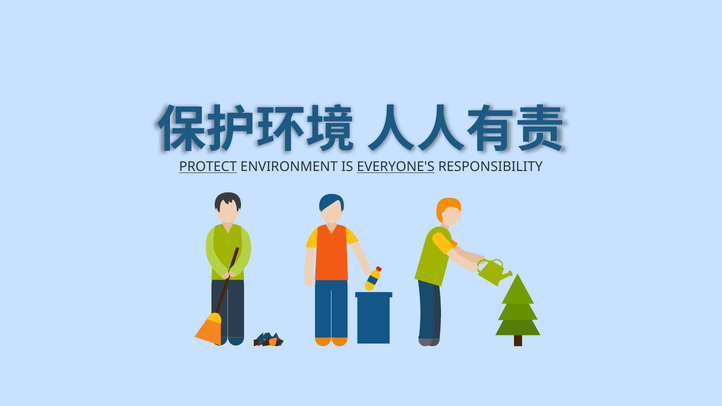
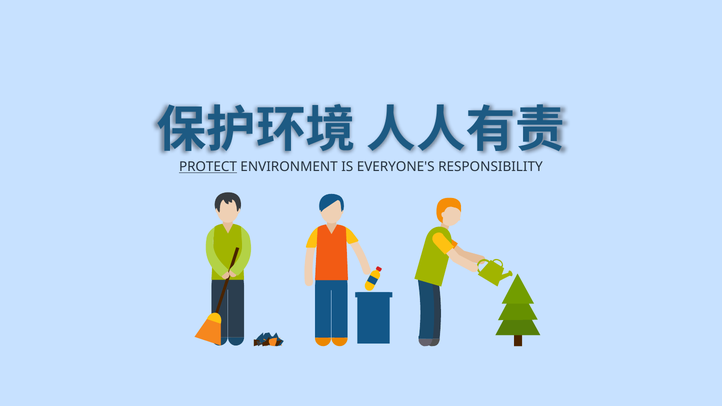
EVERYONE'S underline: present -> none (396, 167)
